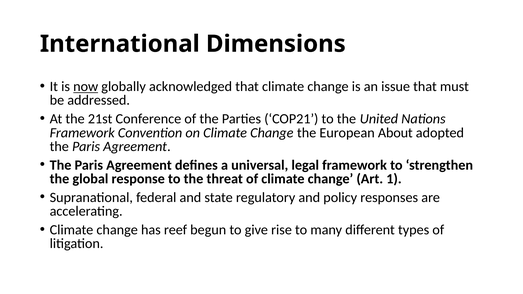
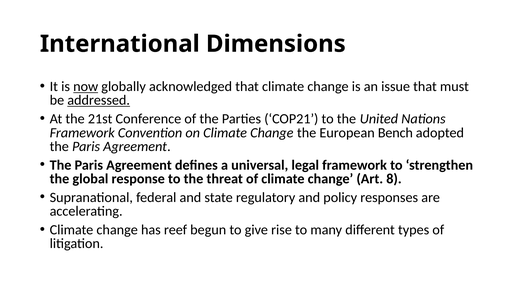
addressed underline: none -> present (99, 100)
About: About -> Bench (395, 133)
1: 1 -> 8 (394, 179)
